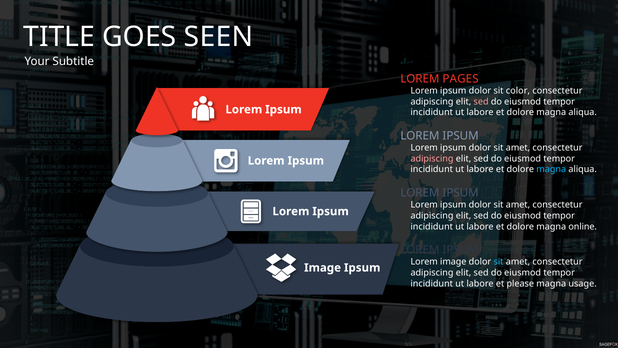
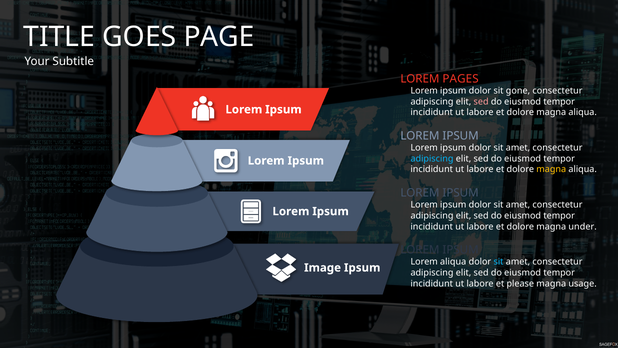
SEEN: SEEN -> PAGE (219, 37)
color: color -> gone (518, 91)
adipiscing colour: pink -> light blue (432, 158)
magna colour: light blue -> yellow (551, 169)
online: online -> under (583, 226)
Lorem image: image -> aliqua (453, 262)
